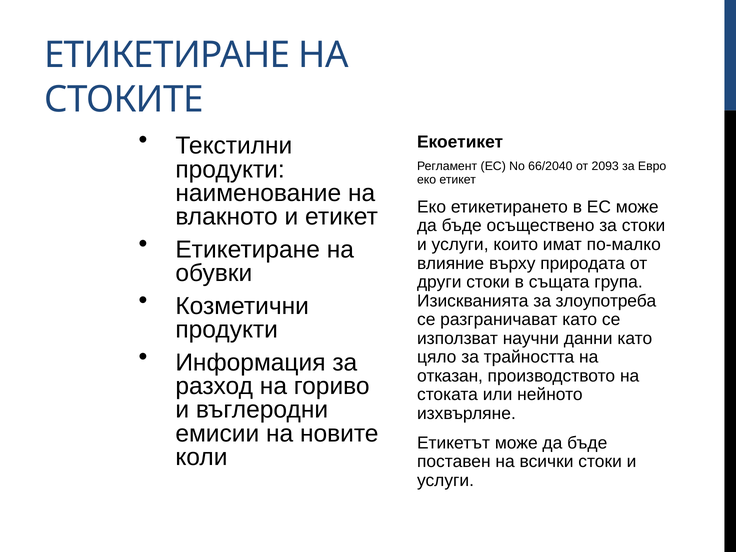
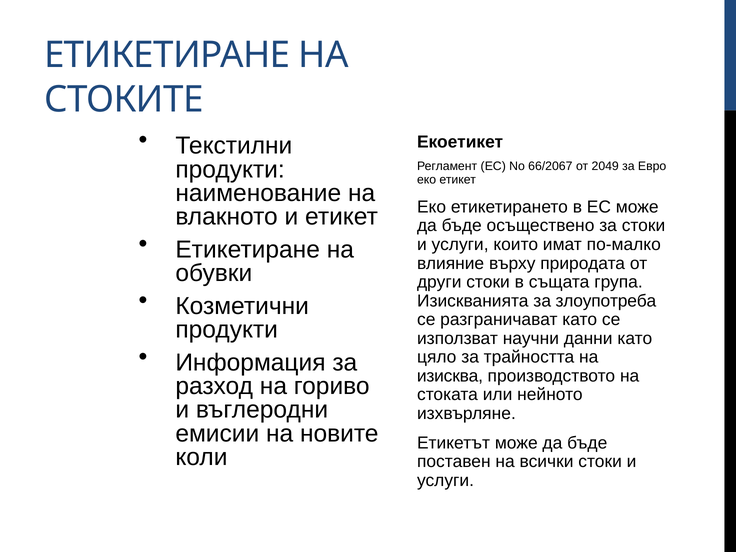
66/2040: 66/2040 -> 66/2067 (550, 166)
2093: 2093 -> 2049 (605, 166)
отказан: отказан -> изисква (450, 376)
